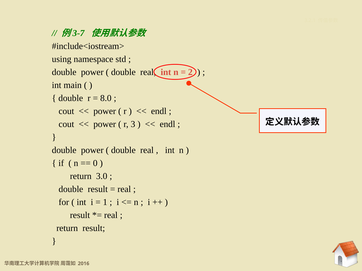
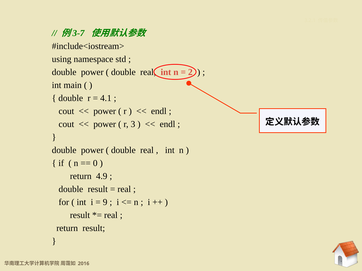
8.0: 8.0 -> 4.1 (106, 98)
3.0: 3.0 -> 4.9 (102, 177)
1: 1 -> 9 (105, 203)
